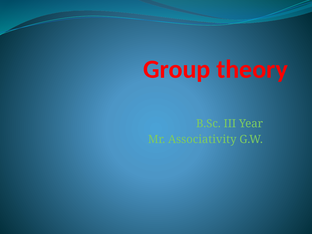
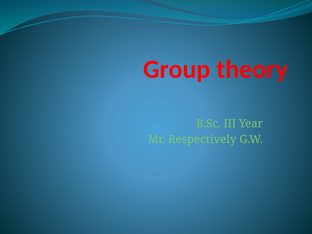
Associativity: Associativity -> Respectively (202, 139)
